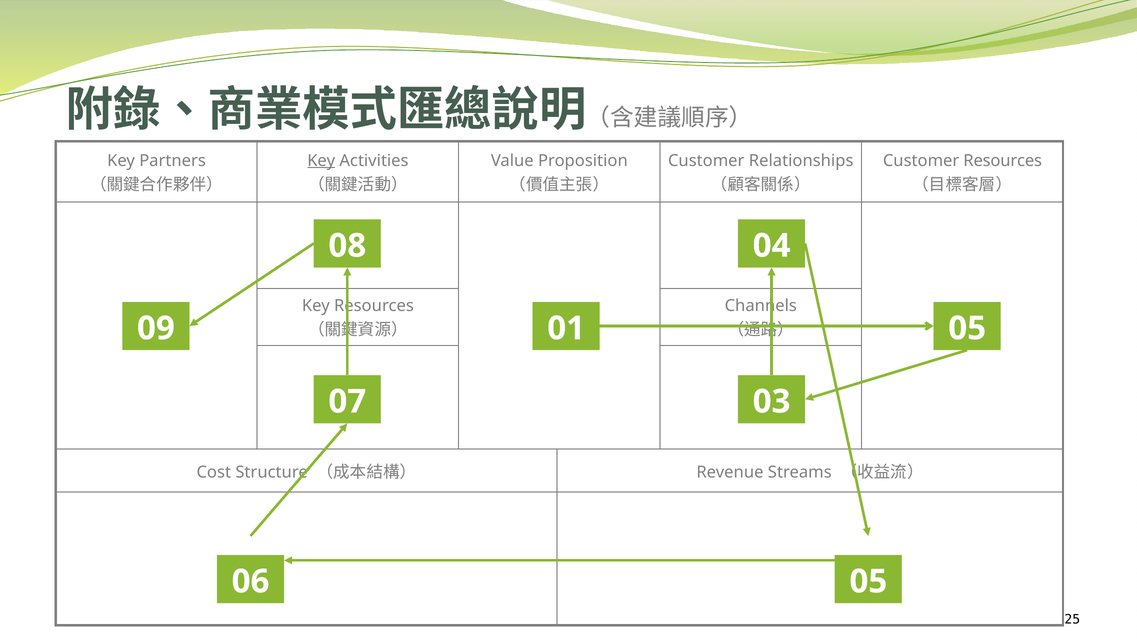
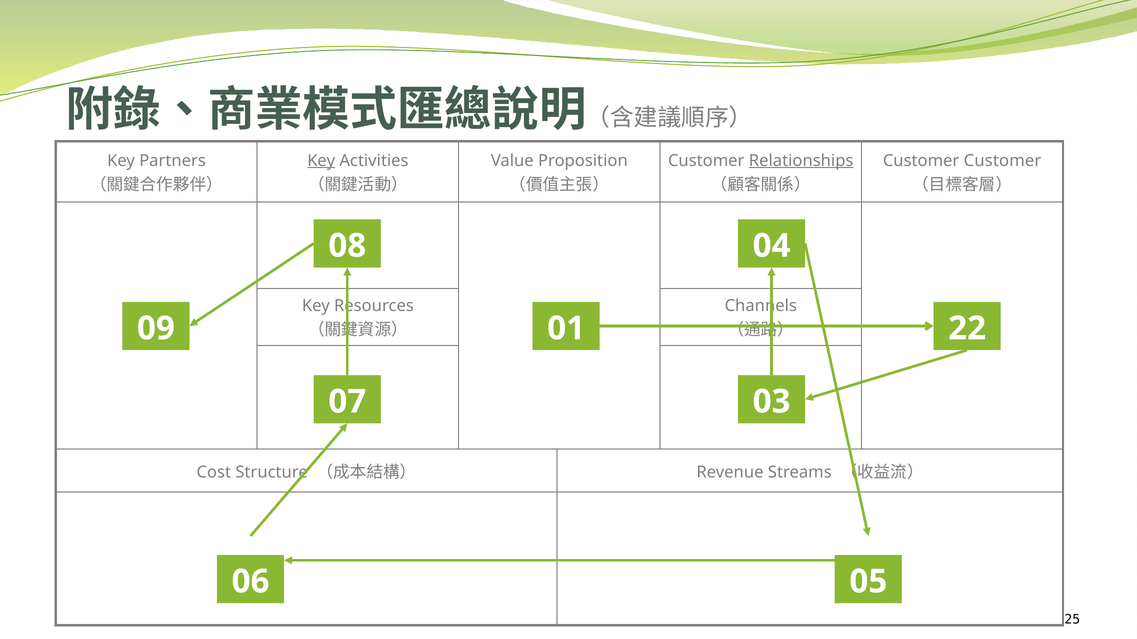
Relationships underline: none -> present (801, 161)
Customer Resources: Resources -> Customer (1003, 161)
01 05: 05 -> 22 (967, 329)
